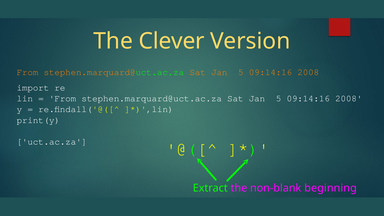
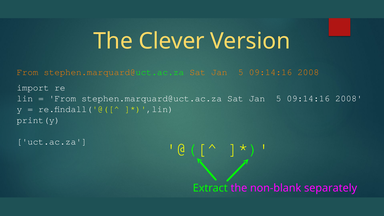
beginning: beginning -> separately (331, 188)
